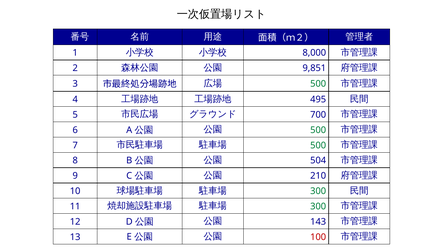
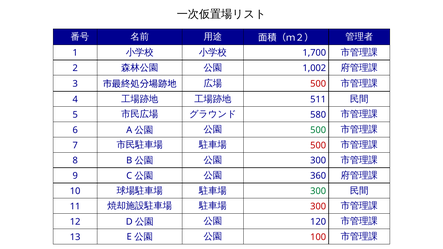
8,000: 8,000 -> 1,700 (314, 53)
9,851: 9,851 -> 1,002 (314, 68)
500 colour: green -> red (318, 84)
495: 495 -> 511 (318, 100)
700: 700 -> 580 (318, 115)
500 colour: green -> red (318, 145)
504: 504 -> 300 (318, 161)
210: 210 -> 360 (318, 176)
300 colour: green -> red (318, 207)
143: 143 -> 120 (318, 222)
